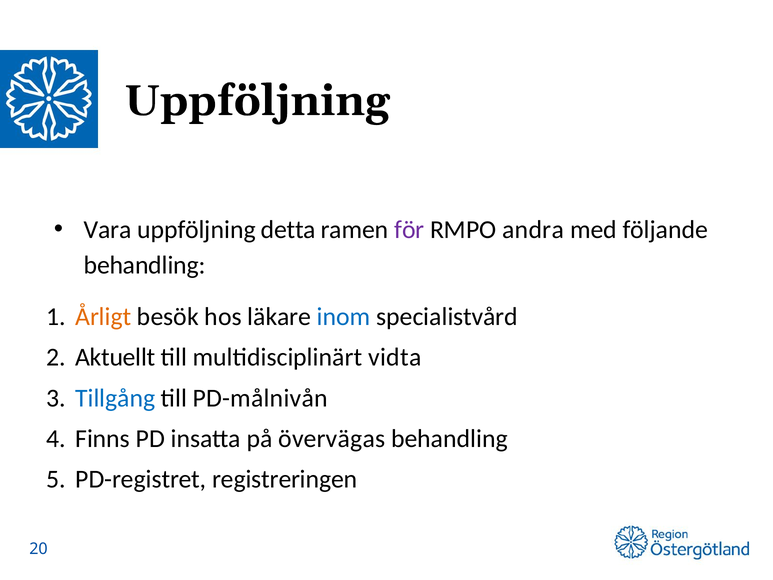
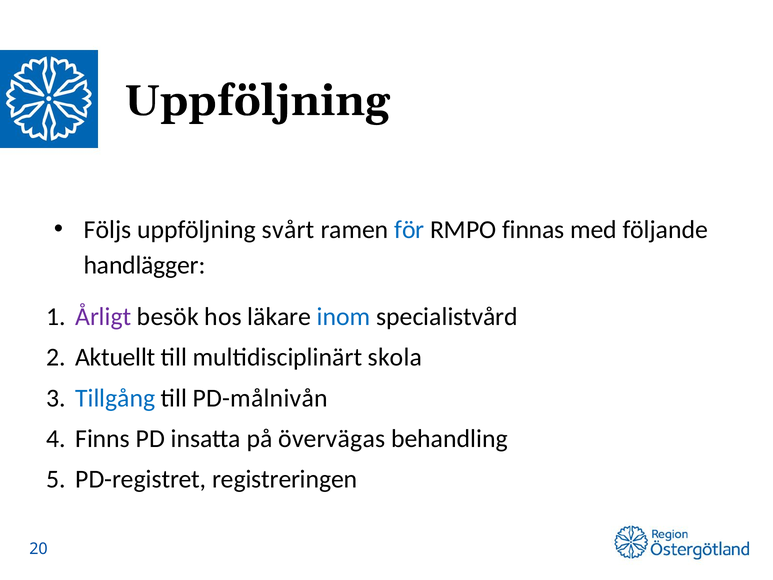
Vara: Vara -> Följs (108, 229)
detta: detta -> svårt (288, 229)
för colour: purple -> blue (409, 229)
andra: andra -> finnas (533, 229)
behandling: behandling -> handlägger (145, 265)
Årligt colour: orange -> purple (103, 316)
vidta: vidta -> skola (395, 357)
